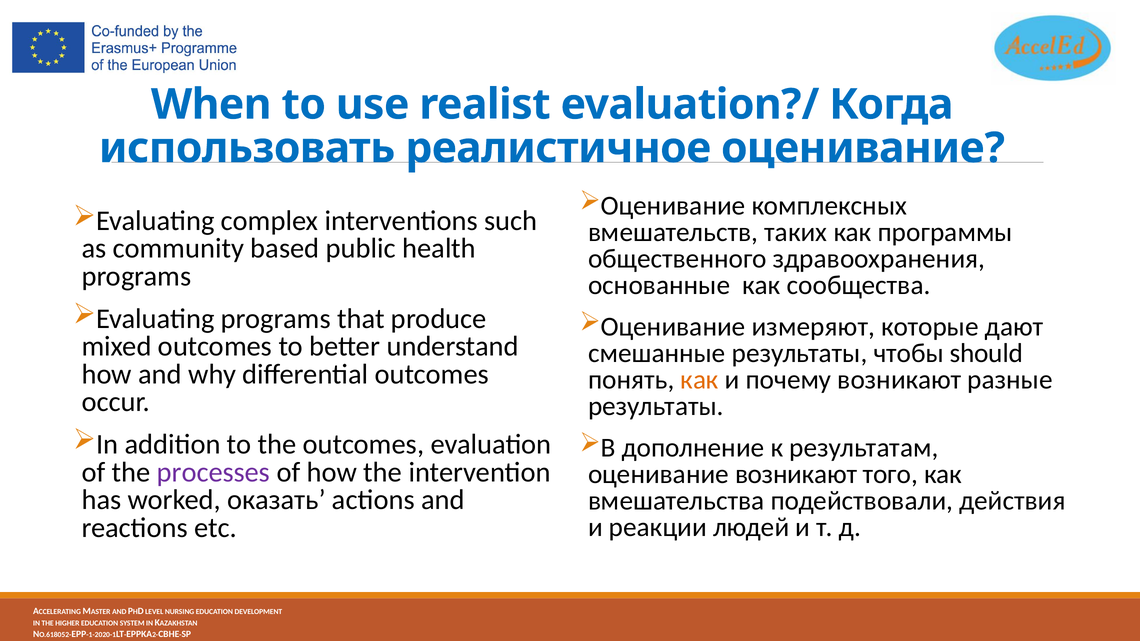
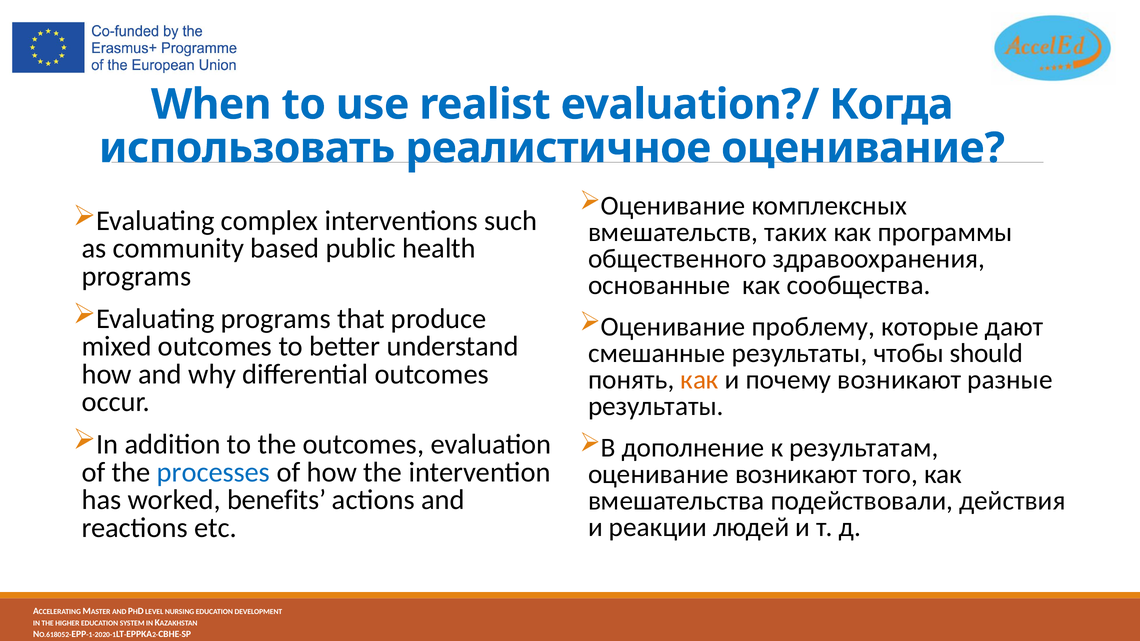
измеряют: измеряют -> проблему (813, 327)
processes colour: purple -> blue (213, 472)
оказать: оказать -> benefits (277, 500)
